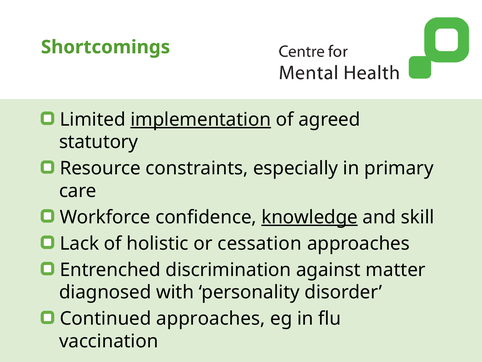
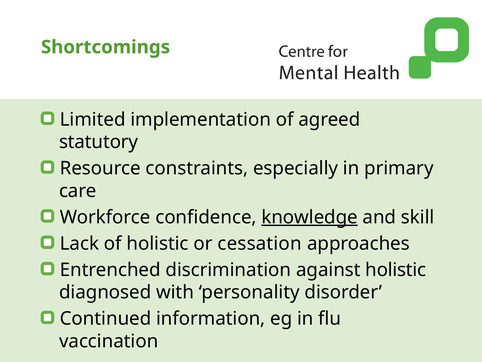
implementation underline: present -> none (201, 119)
against matter: matter -> holistic (396, 269)
Continued approaches: approaches -> information (211, 318)
